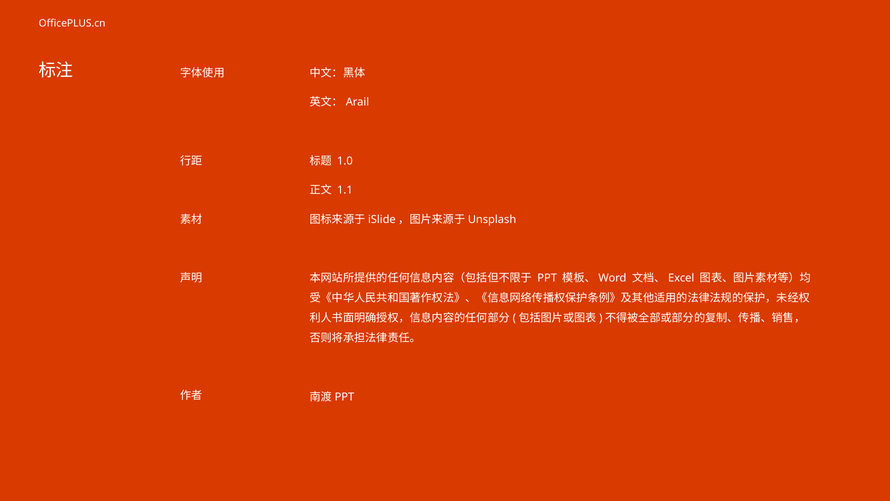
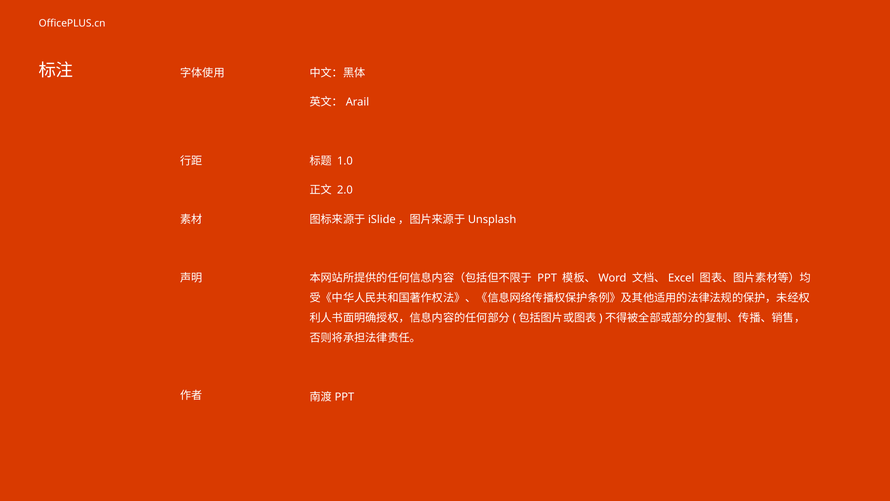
1.1: 1.1 -> 2.0 (345, 190)
